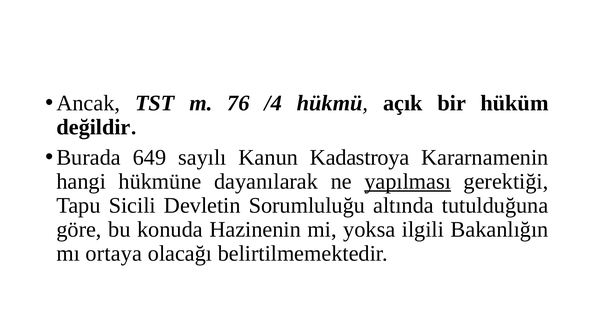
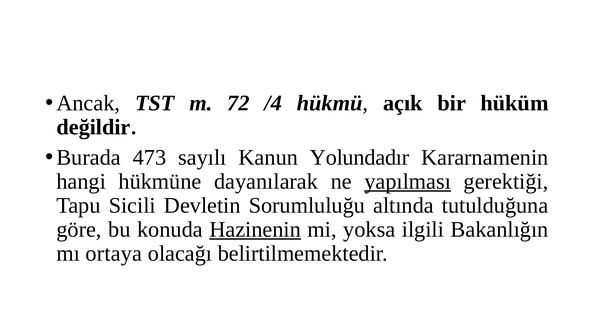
76: 76 -> 72 (238, 103)
649: 649 -> 473 (150, 157)
Kadastroya: Kadastroya -> Yolundadır (360, 157)
Hazinenin underline: none -> present (255, 230)
